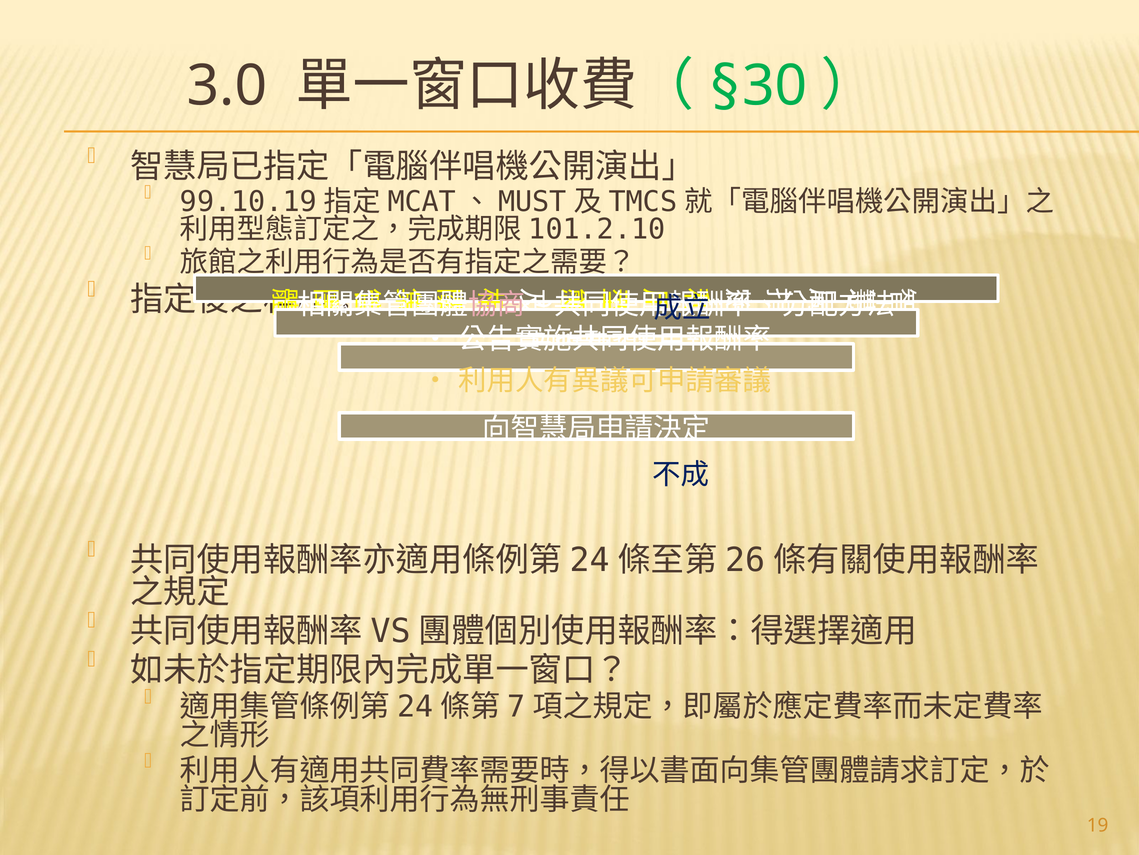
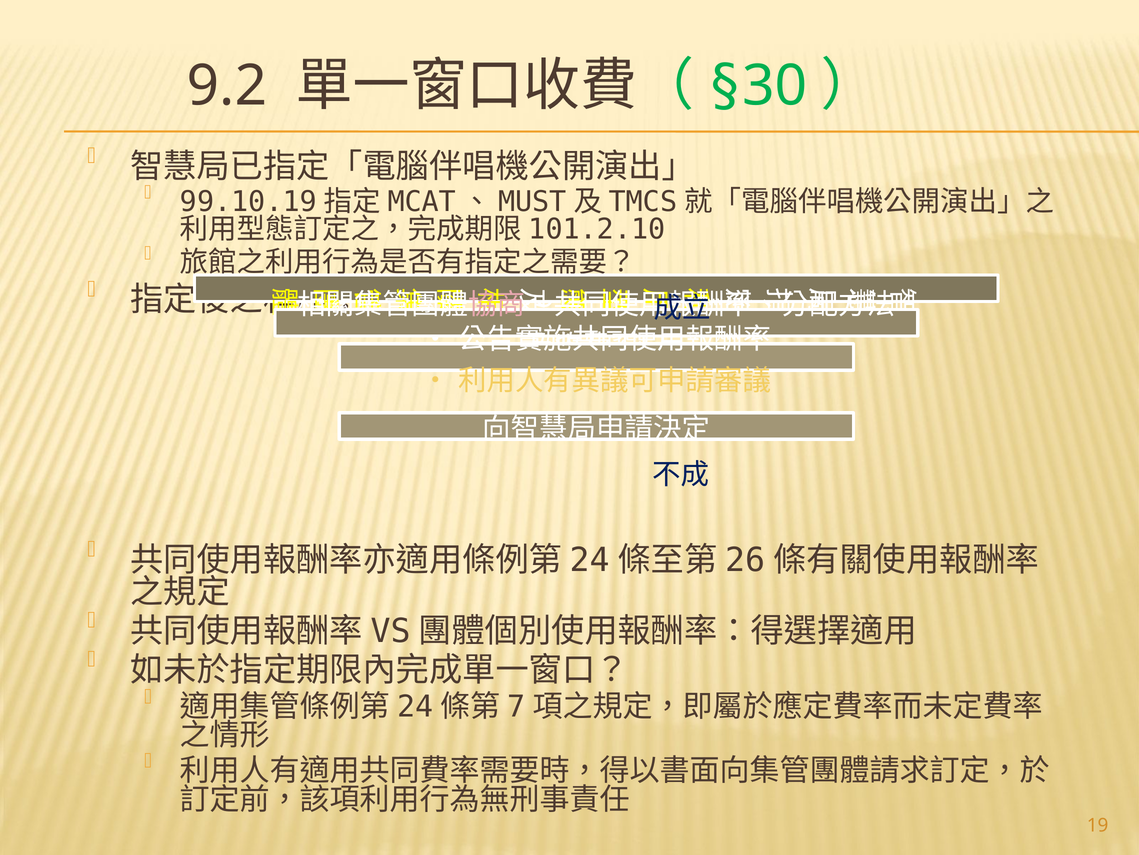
3.0: 3.0 -> 9.2 (227, 86)
